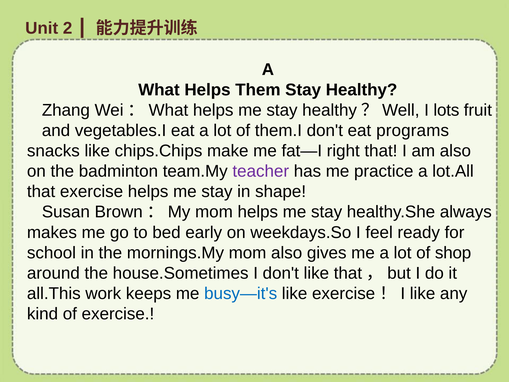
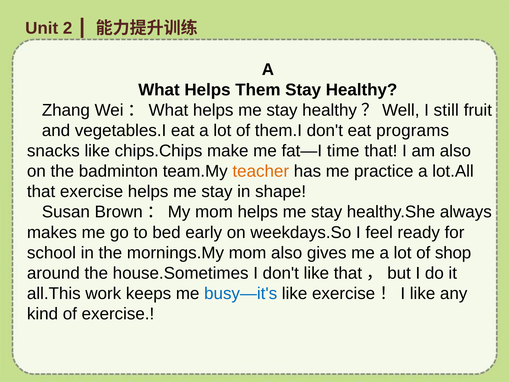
lots: lots -> still (446, 110)
right: right -> time (343, 151)
teacher colour: purple -> orange (261, 171)
